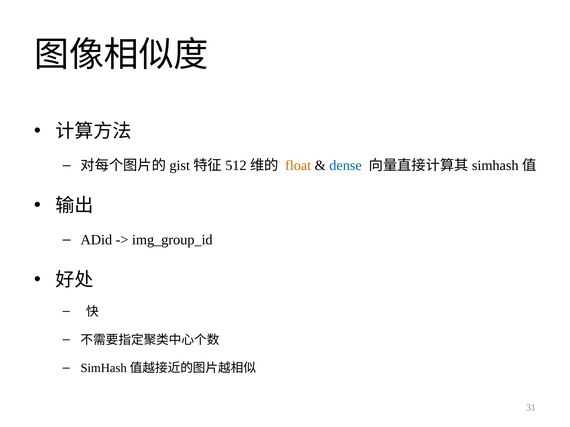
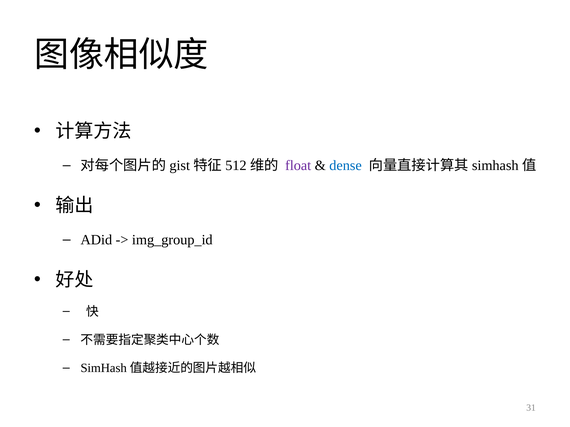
float colour: orange -> purple (298, 166)
